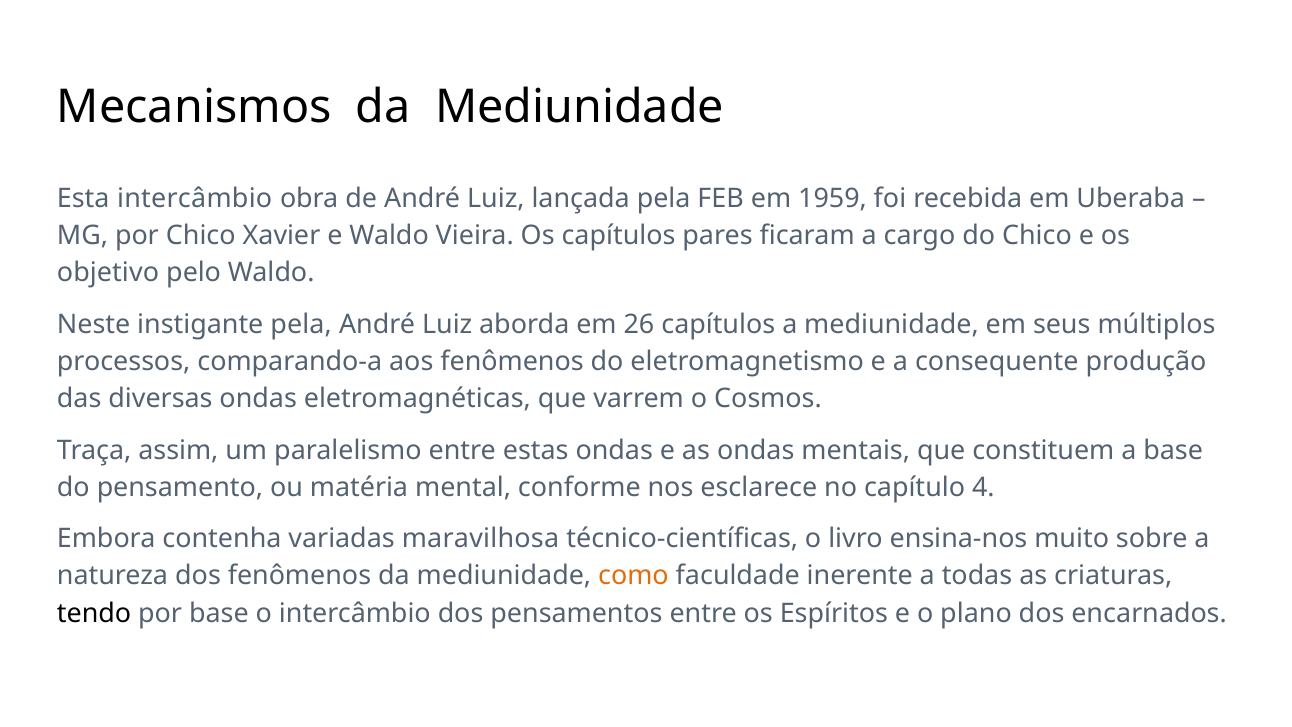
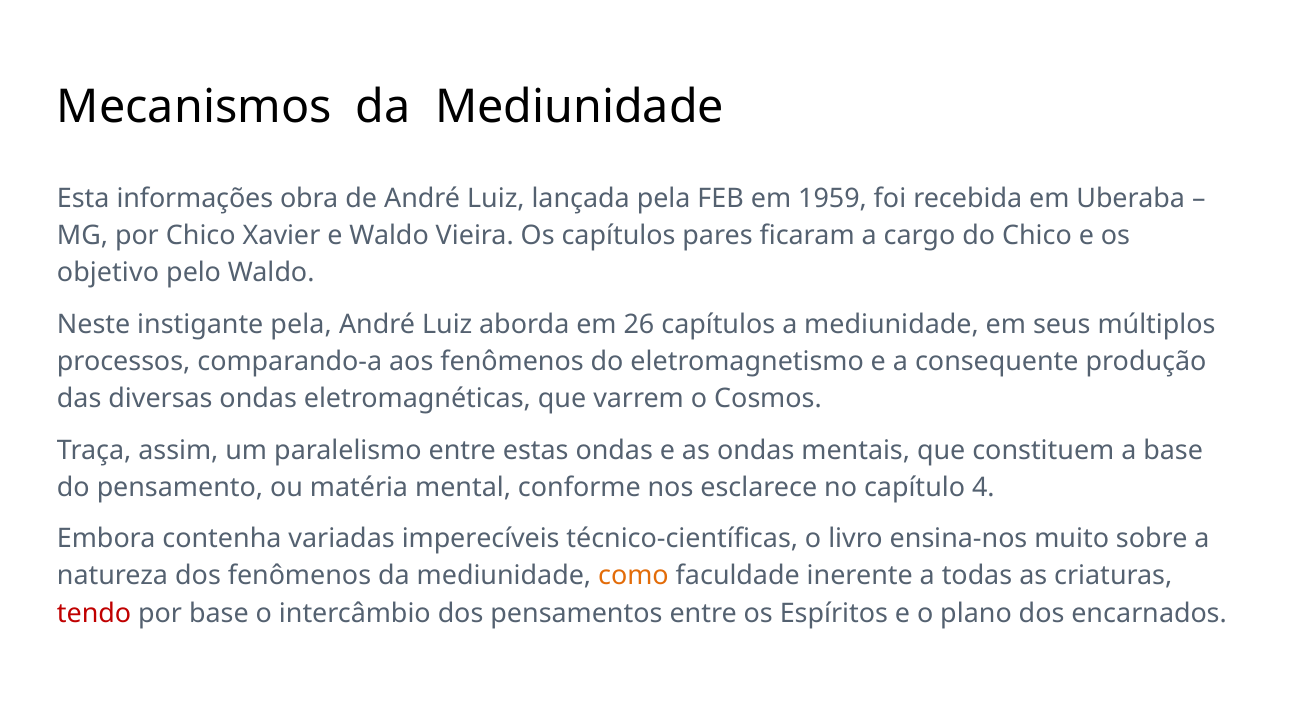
Esta intercâmbio: intercâmbio -> informações (195, 199)
maravilhosa: maravilhosa -> imperecíveis (481, 539)
tendo colour: black -> red (94, 613)
